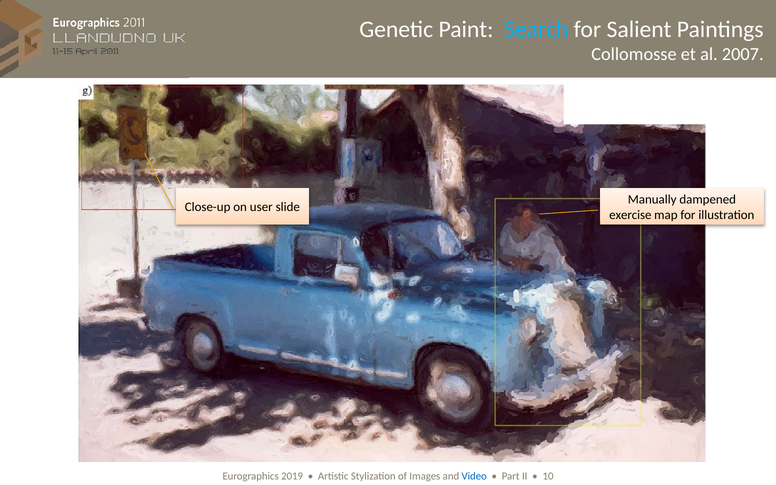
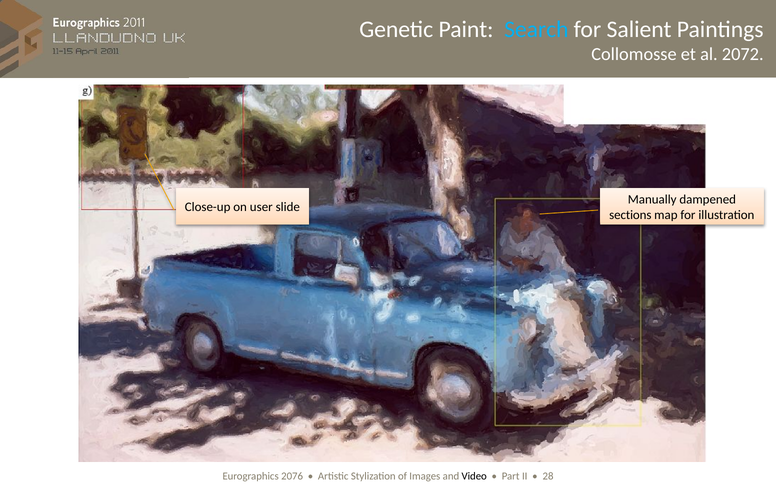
2007: 2007 -> 2072 (743, 54)
exercise: exercise -> sections (630, 215)
2019: 2019 -> 2076 (292, 476)
Video colour: blue -> black (474, 476)
10: 10 -> 28 (548, 476)
